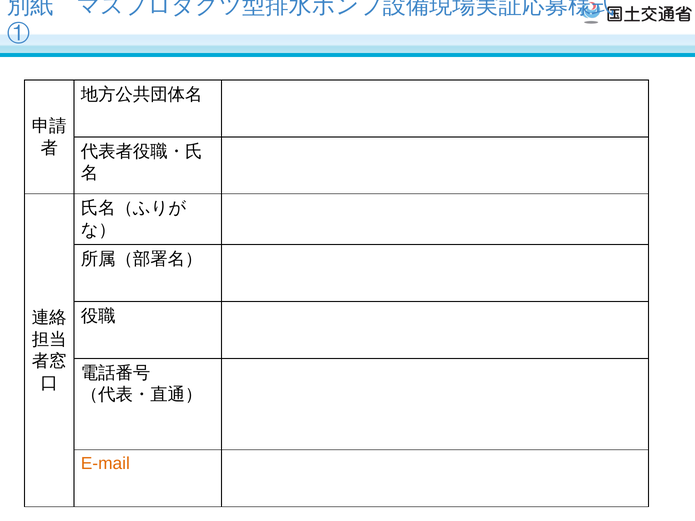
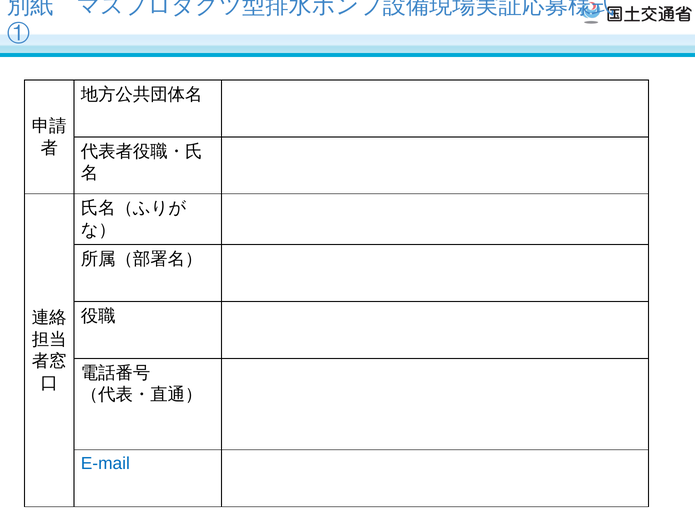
E-mail colour: orange -> blue (105, 464)
